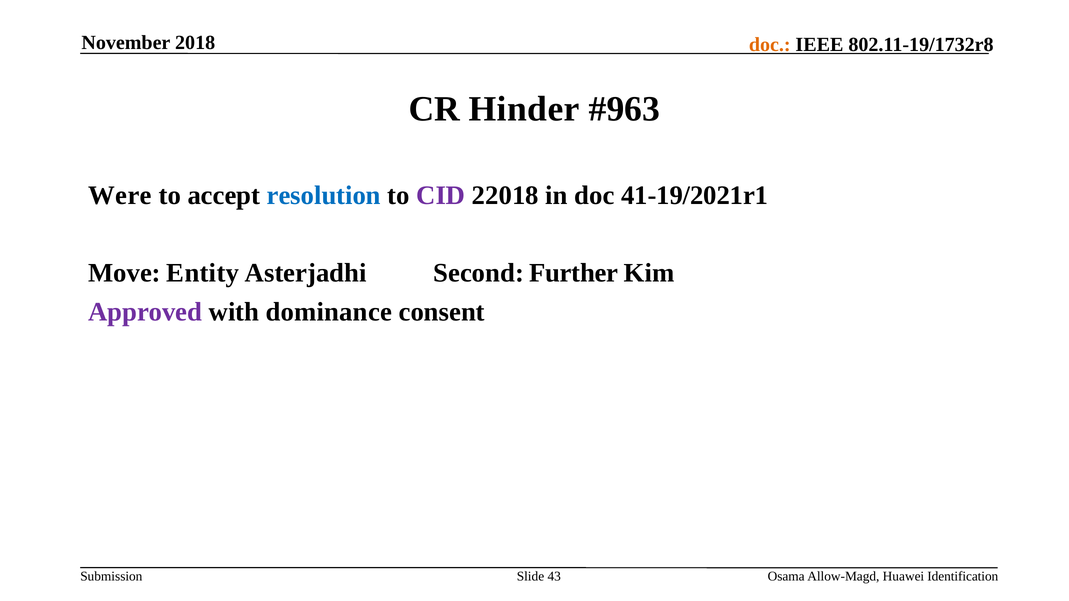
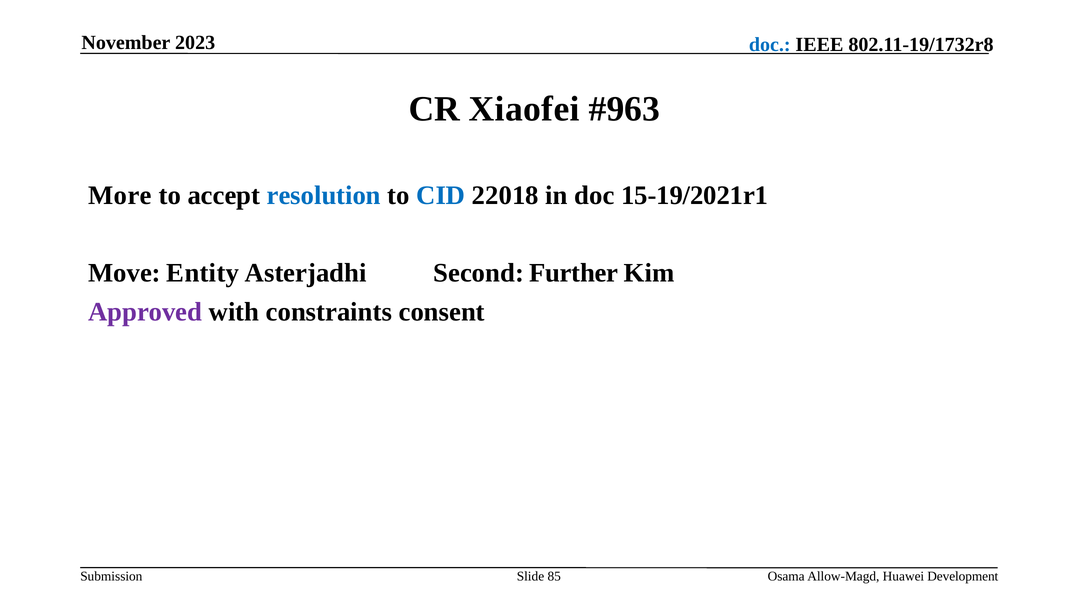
2018: 2018 -> 2023 (195, 43)
doc colour: orange -> blue (770, 45)
Hinder: Hinder -> Xiaofei (524, 109)
Were: Were -> More (120, 196)
CID colour: purple -> blue (441, 196)
41-19/2021r1: 41-19/2021r1 -> 15-19/2021r1 (695, 196)
dominance: dominance -> constraints (329, 312)
43: 43 -> 85 (554, 577)
Identification: Identification -> Development (963, 577)
